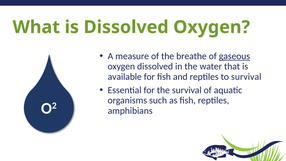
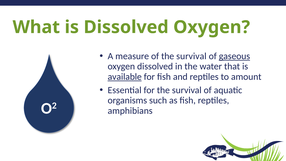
of the breathe: breathe -> survival (191, 56)
available underline: none -> present (125, 77)
to survival: survival -> amount (246, 77)
